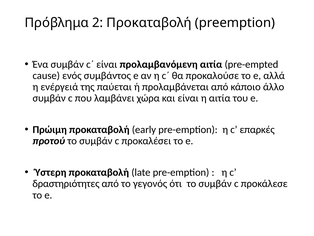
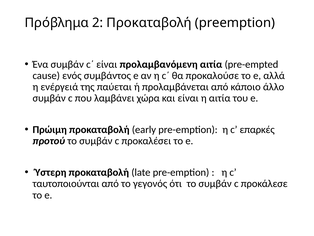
δραστηριότητες: δραστηριότητες -> ταυτοποιούνται (66, 183)
